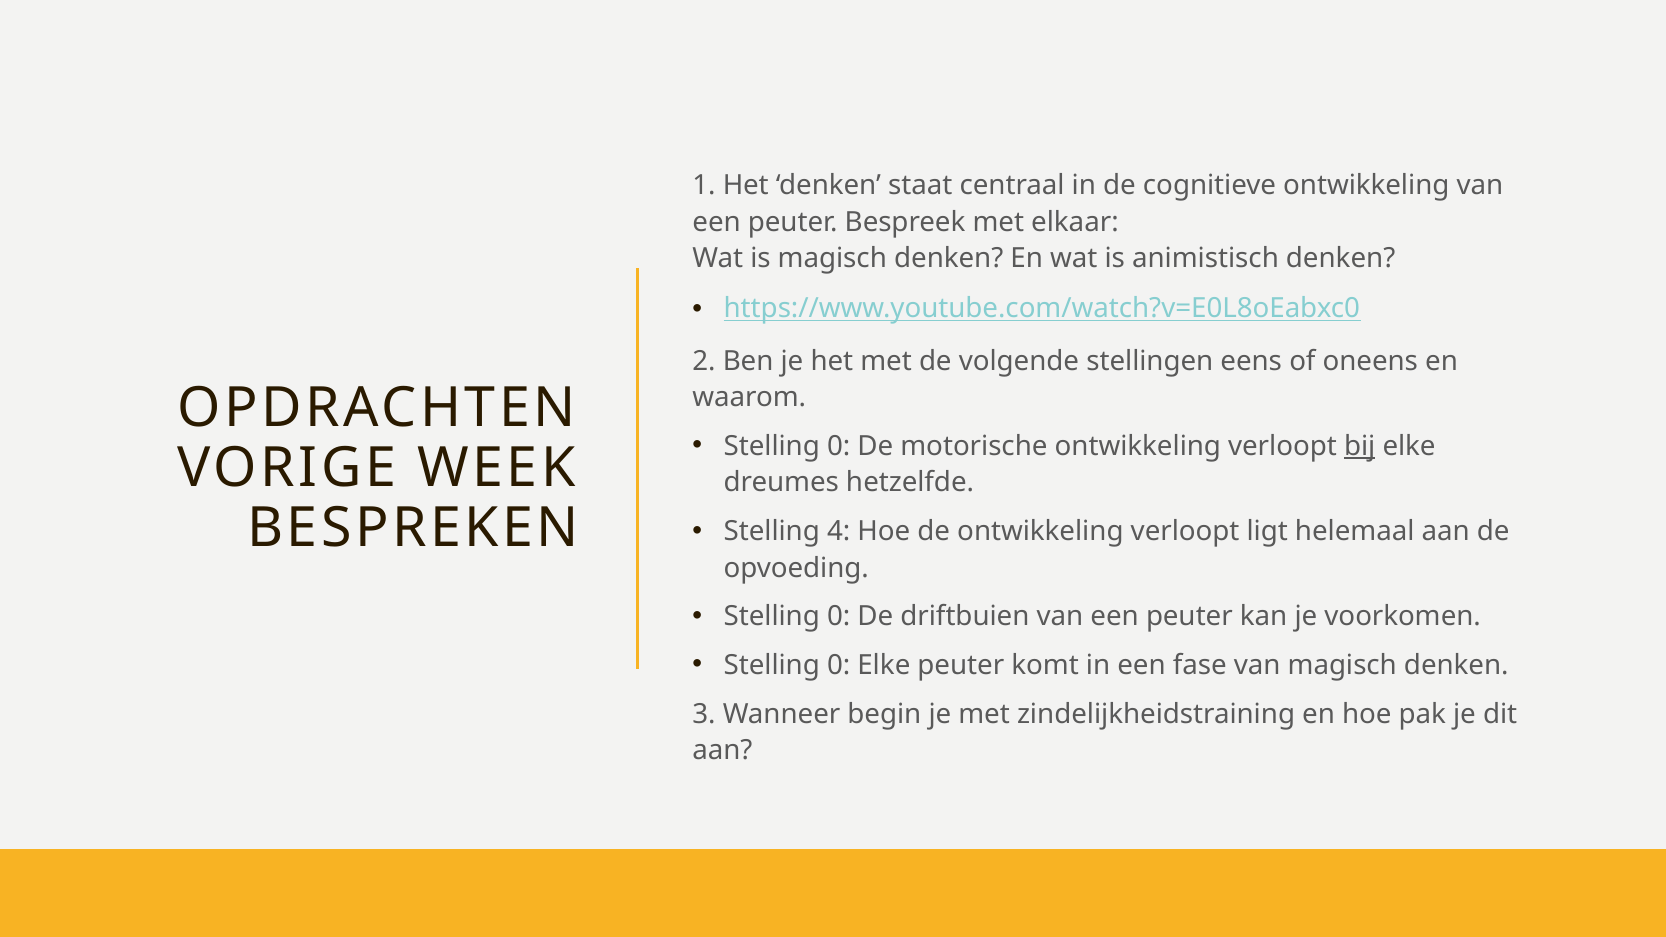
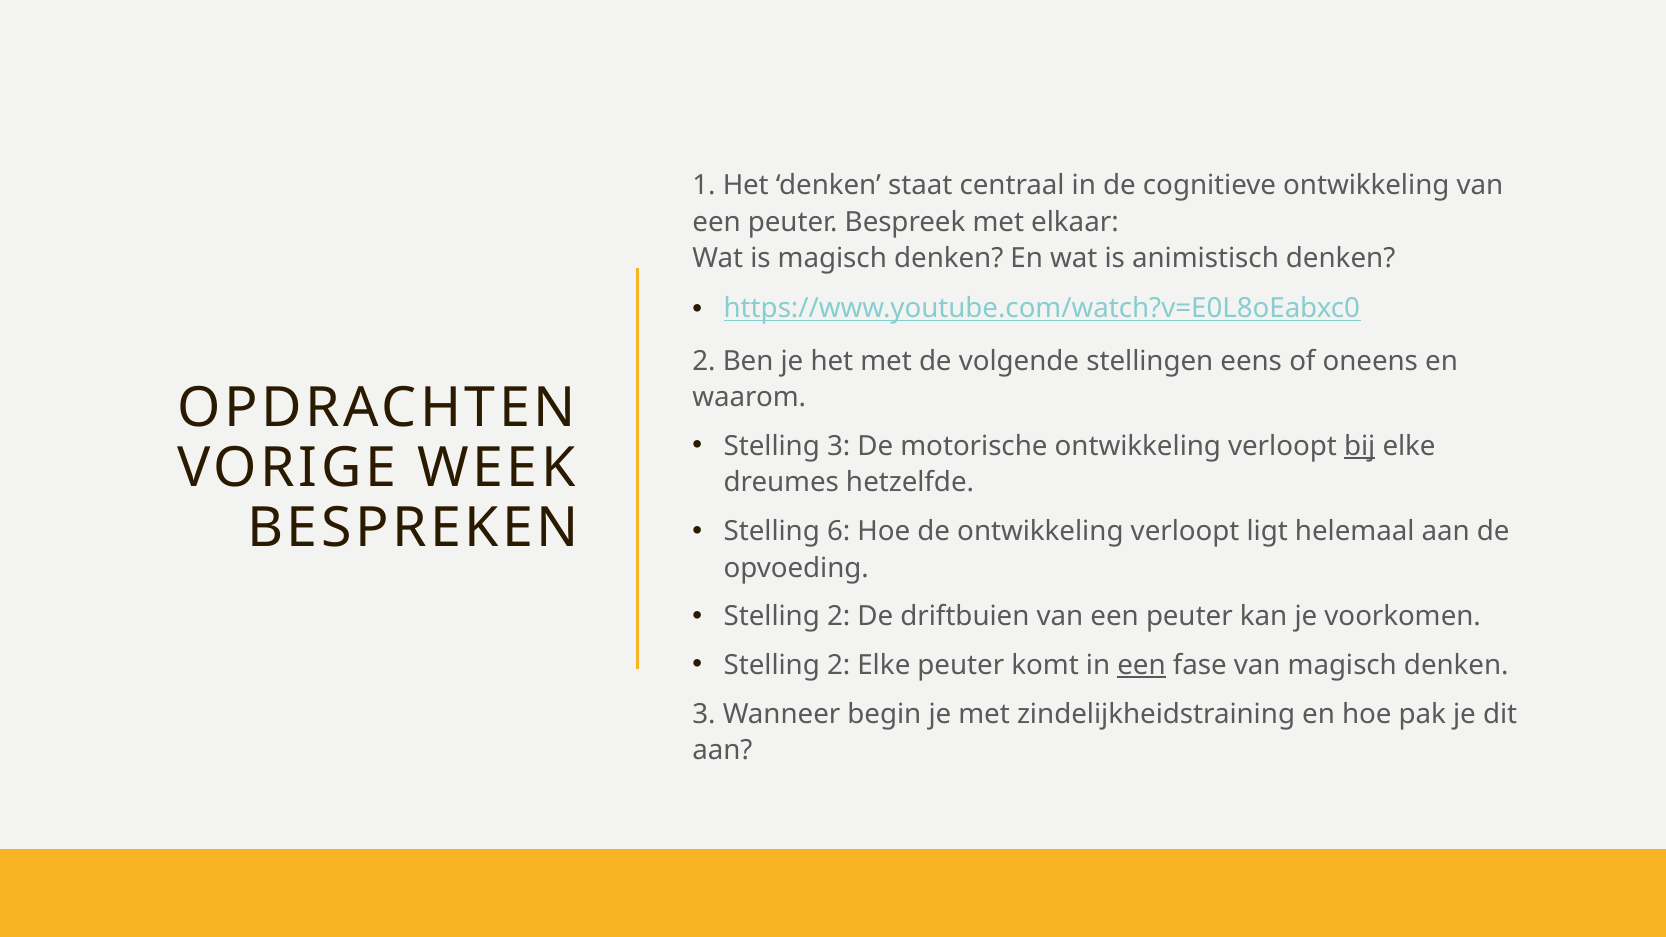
0: 0 -> 3 (839, 446)
4: 4 -> 6 (839, 532)
0: 0 -> 2 (839, 617)
0: 0 -> 2 (839, 665)
een underline: none -> present (1141, 665)
